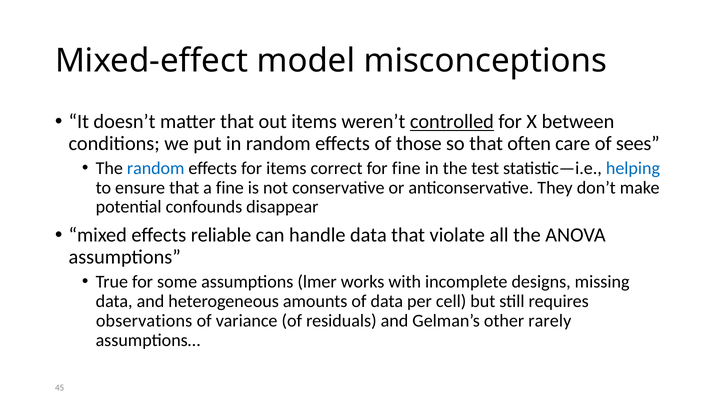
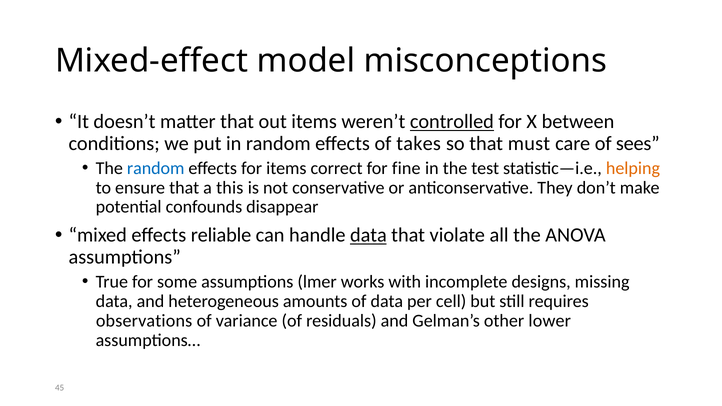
those: those -> takes (419, 144)
often: often -> must (529, 144)
helping colour: blue -> orange (633, 168)
a fine: fine -> this (230, 188)
data underline: none -> present (368, 235)
rarely: rarely -> lower (550, 321)
